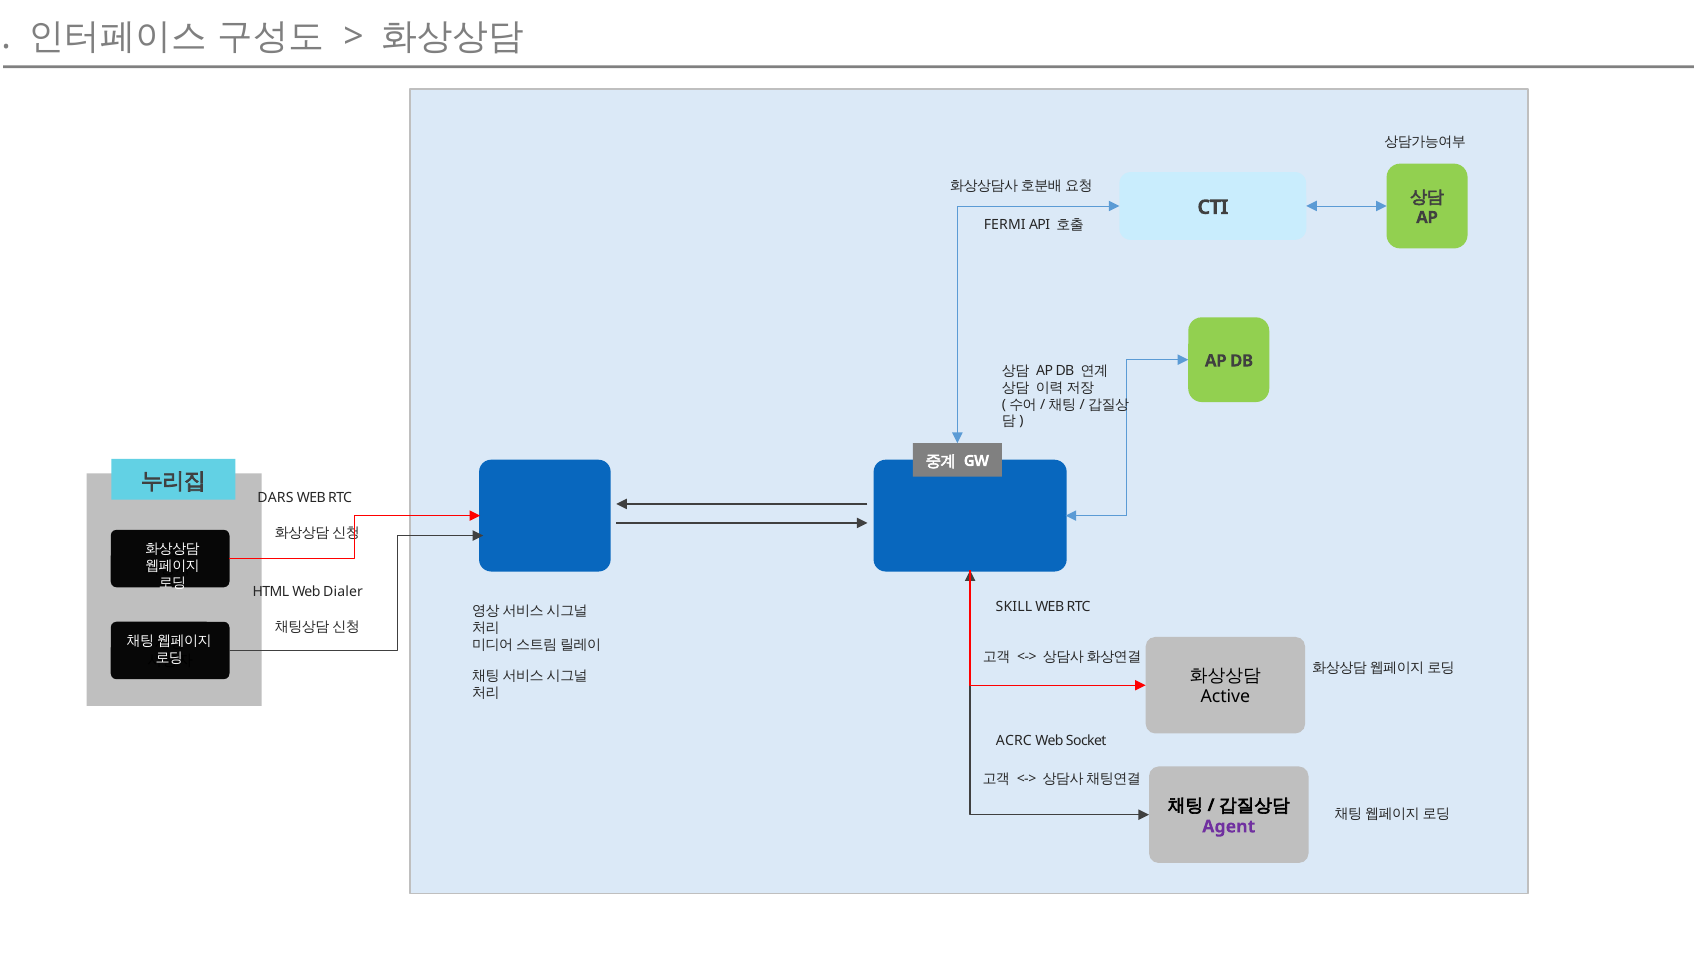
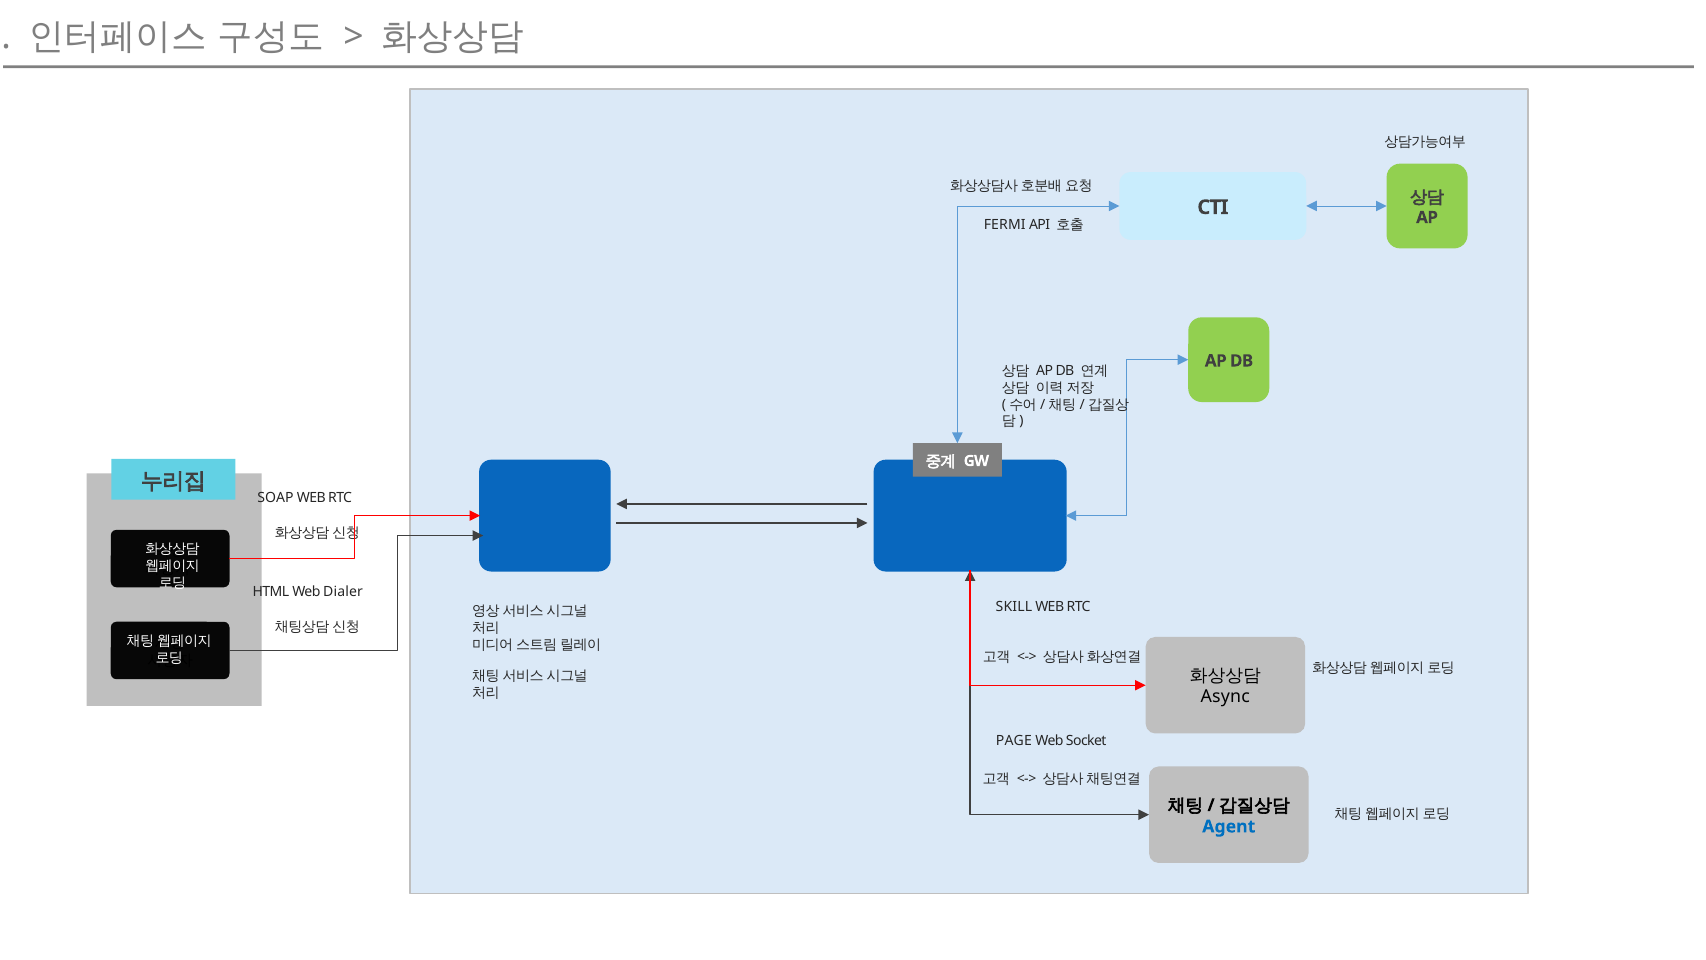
DARS: DARS -> SOAP (275, 498)
Active: Active -> Async (1225, 697)
ACRC: ACRC -> PAGE (1014, 740)
Agent colour: purple -> blue (1229, 826)
